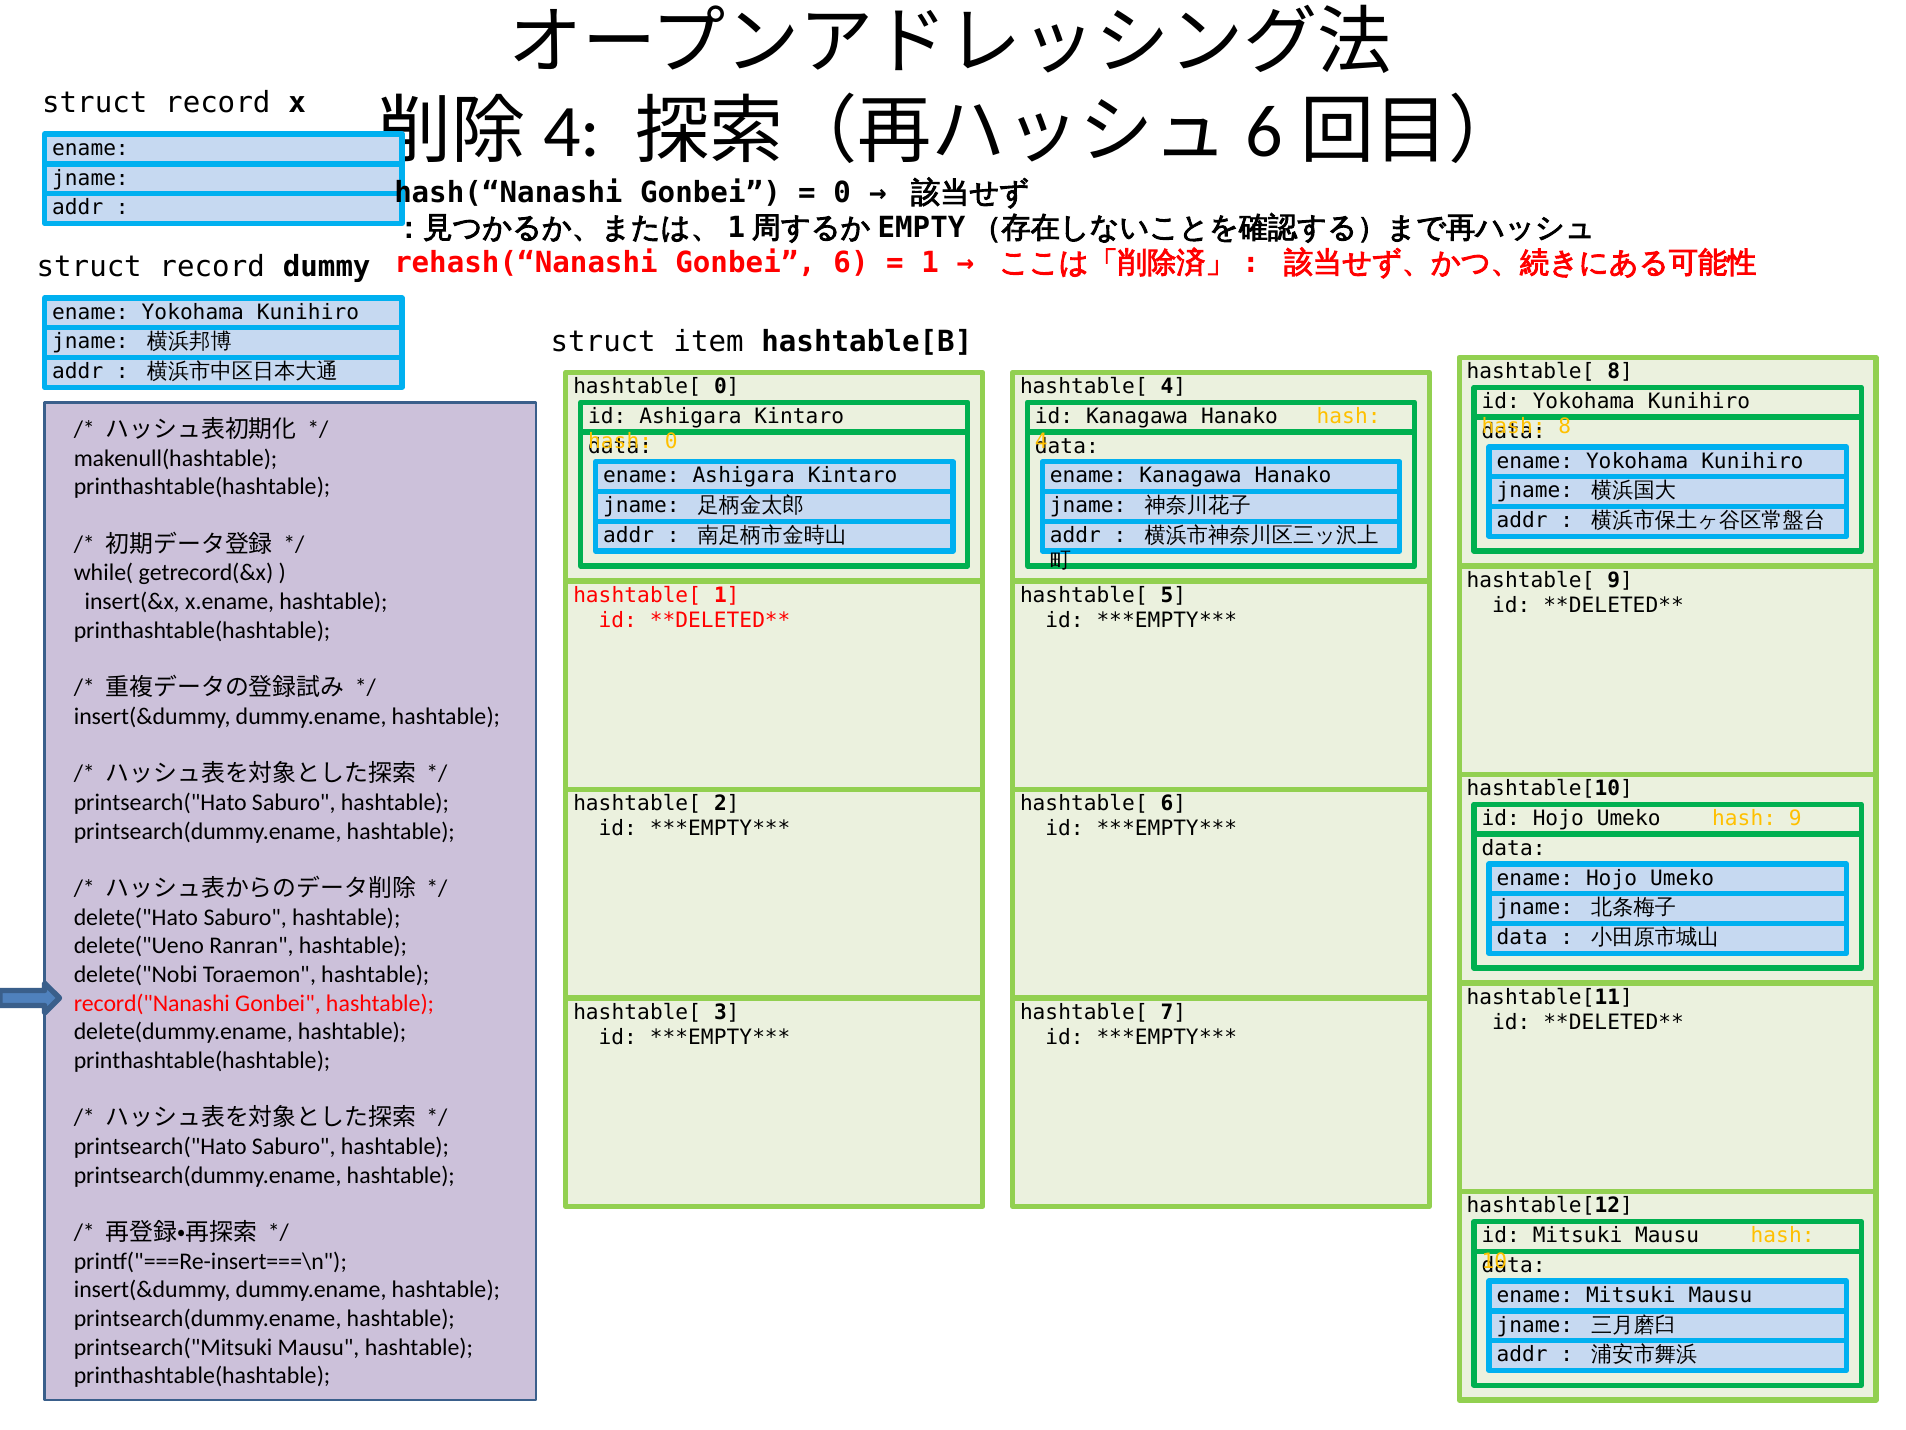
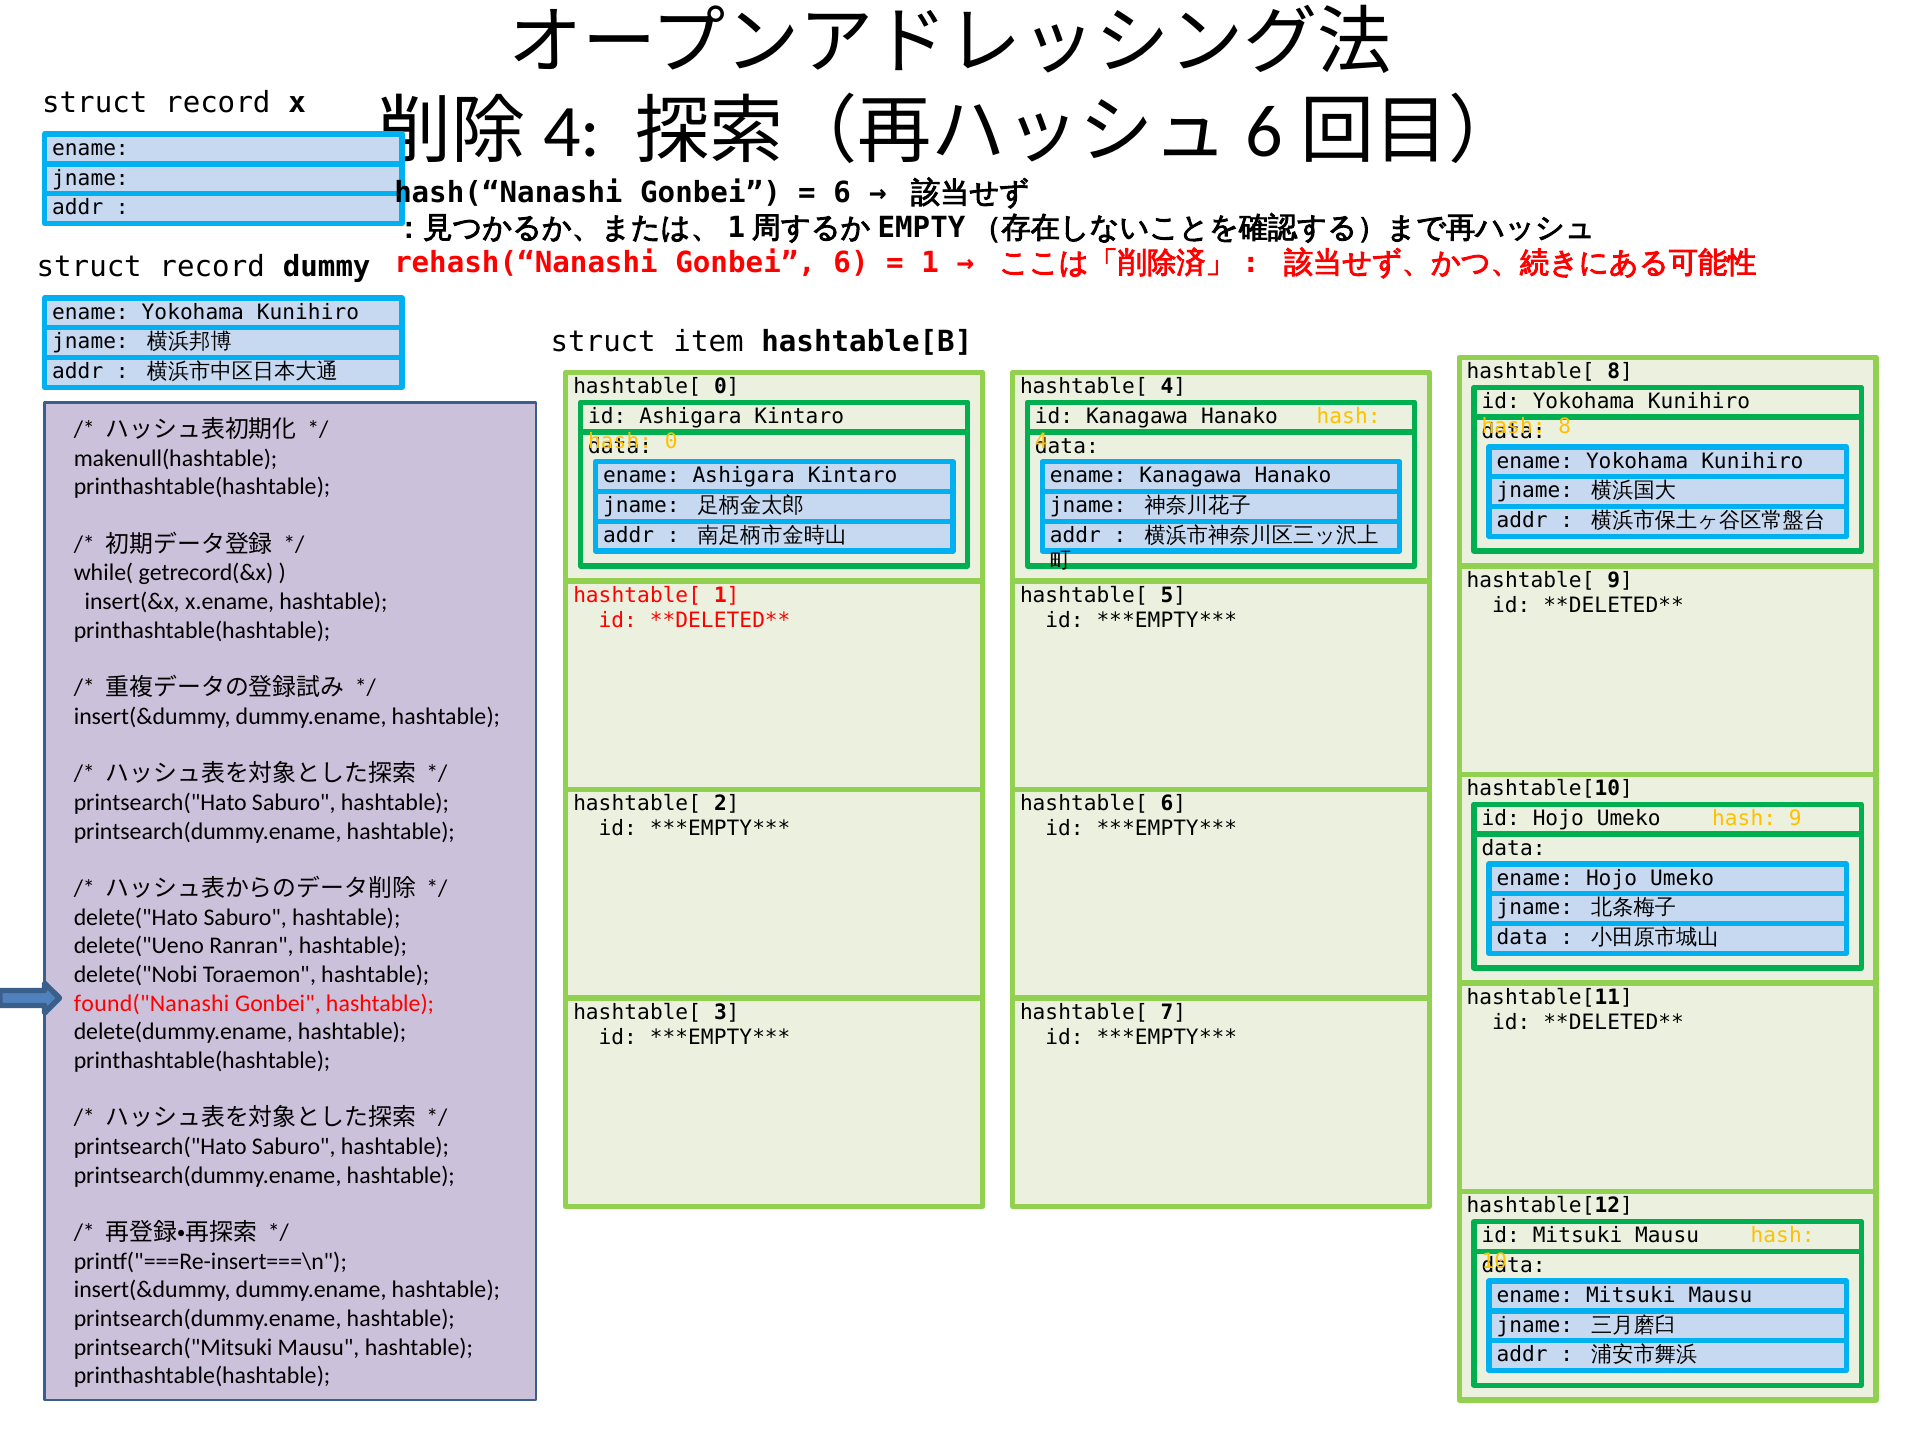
0: 0 -> 6 (842, 193)
record("Nanashi: record("Nanashi -> found("Nanashi (152, 1003)
